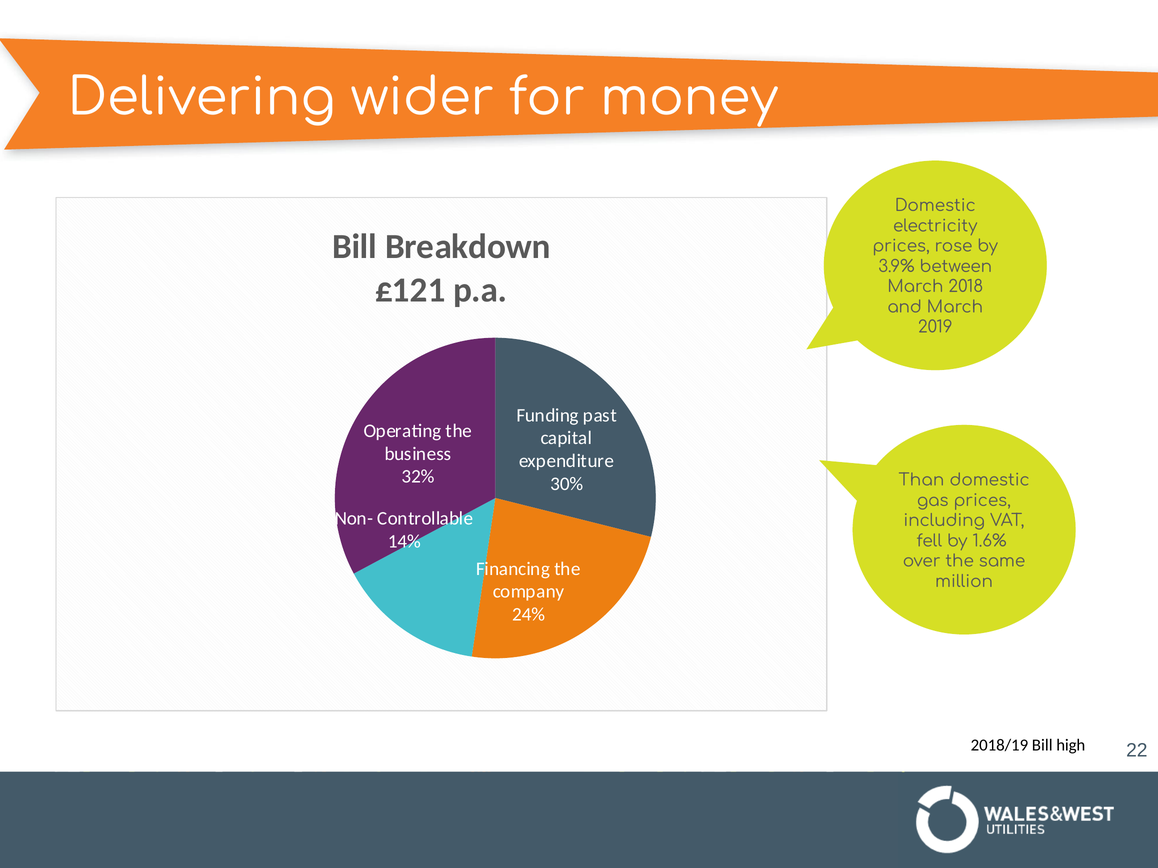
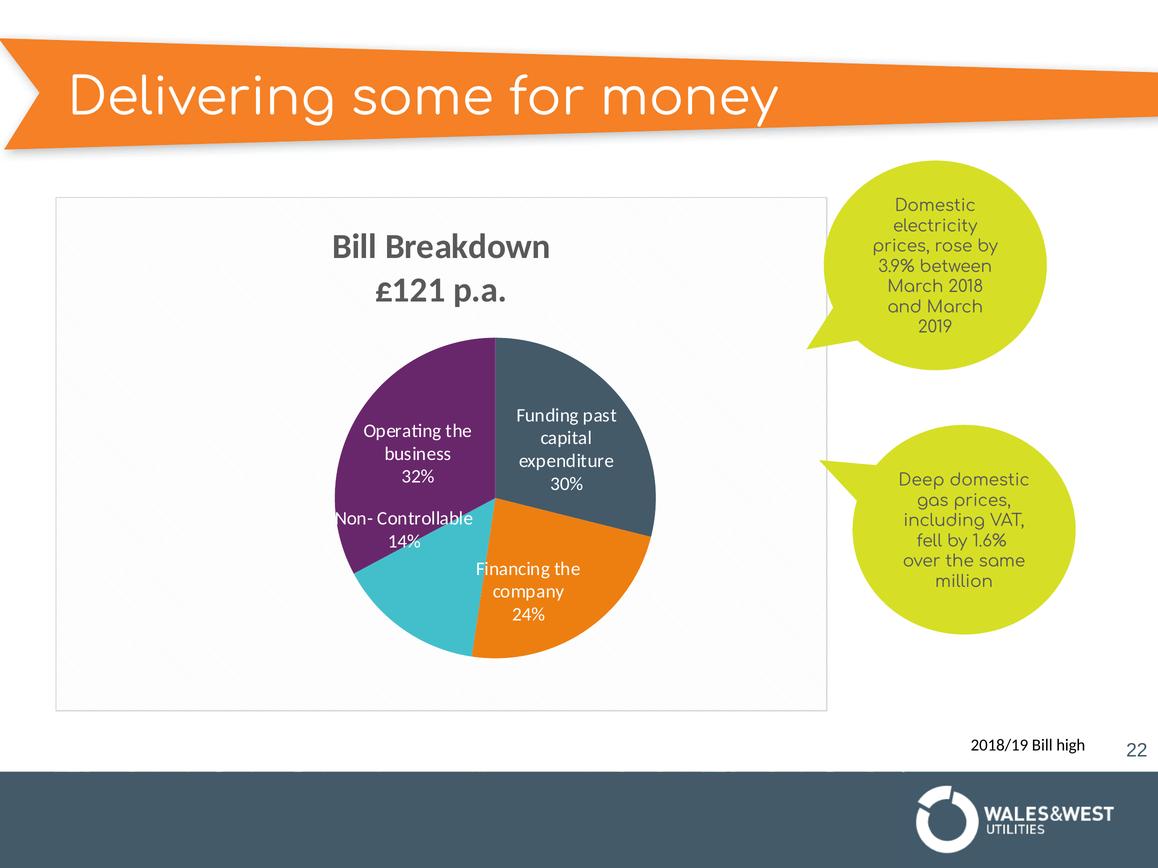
wider: wider -> some (422, 98)
Than: Than -> Deep (921, 481)
